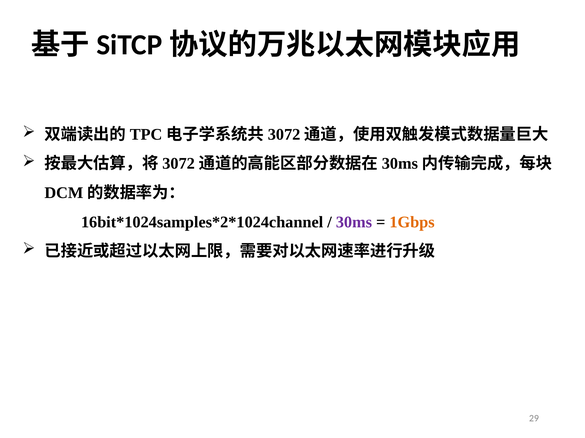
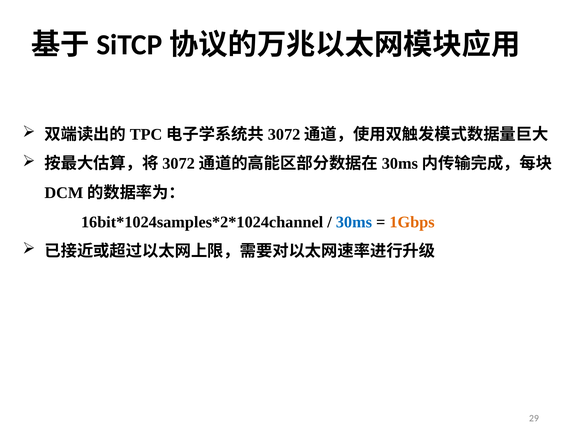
30ms colour: purple -> blue (354, 222)
